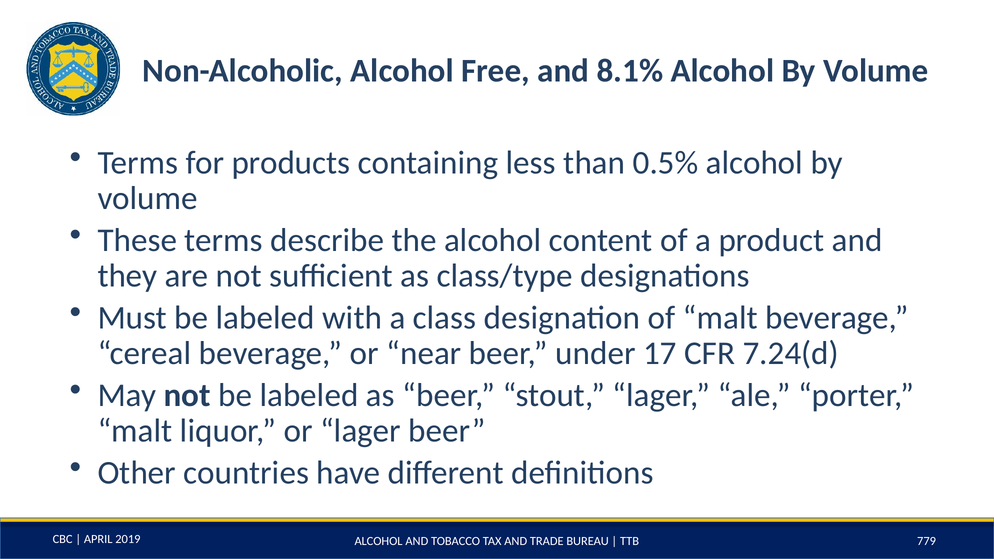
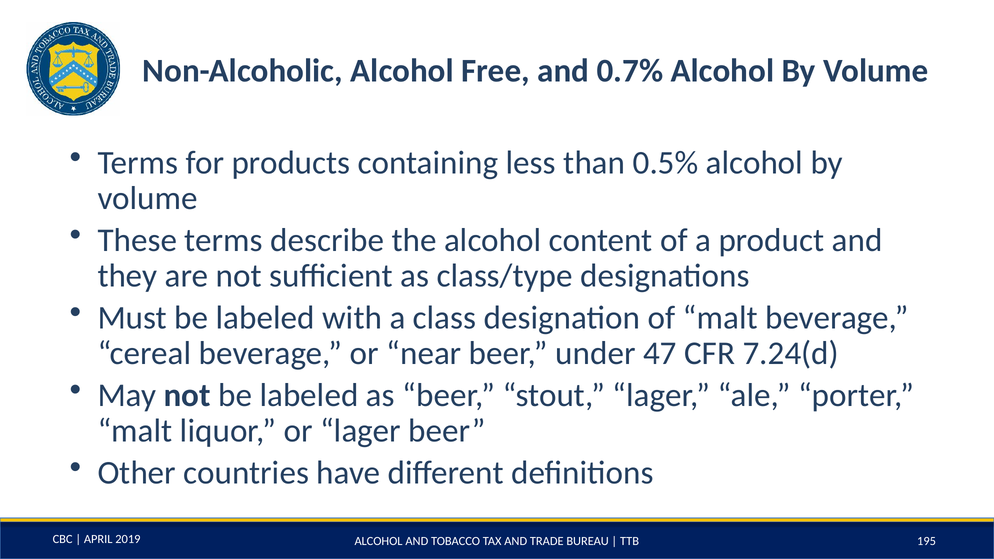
8.1%: 8.1% -> 0.7% (630, 71)
17: 17 -> 47 (660, 354)
779: 779 -> 195 (927, 541)
